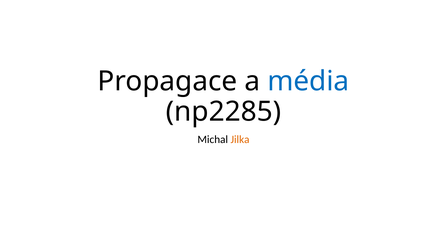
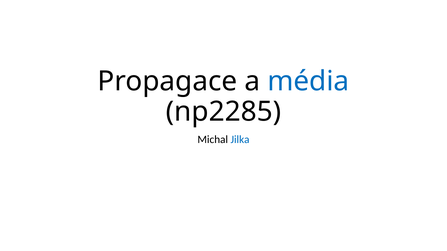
Jilka colour: orange -> blue (240, 140)
